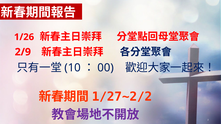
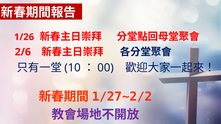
2/9: 2/9 -> 2/6 (23, 52)
